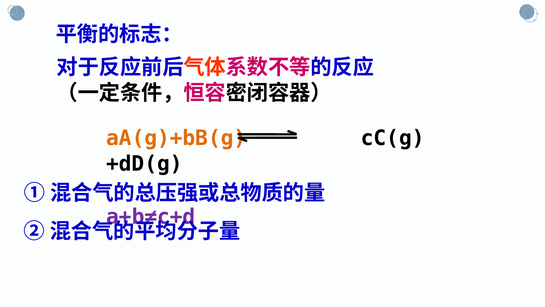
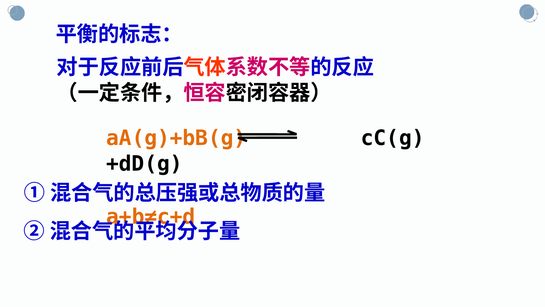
a+b≠c+d colour: purple -> orange (151, 216)
